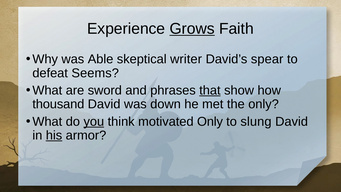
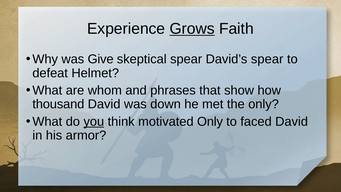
Able: Able -> Give (101, 59)
skeptical writer: writer -> spear (186, 59)
Seems: Seems -> Helmet (95, 73)
sword: sword -> whom (105, 90)
that underline: present -> none (210, 90)
slung: slung -> faced (256, 122)
his underline: present -> none (54, 135)
